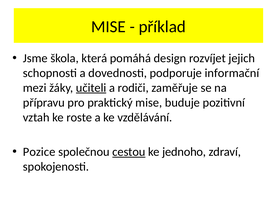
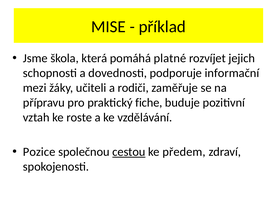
design: design -> platné (170, 58)
učiteli underline: present -> none (91, 88)
praktický mise: mise -> fiche (149, 102)
jednoho: jednoho -> předem (184, 152)
